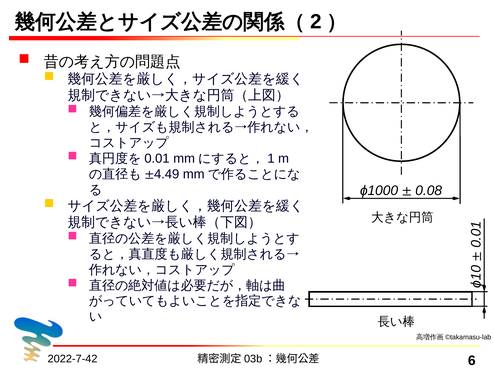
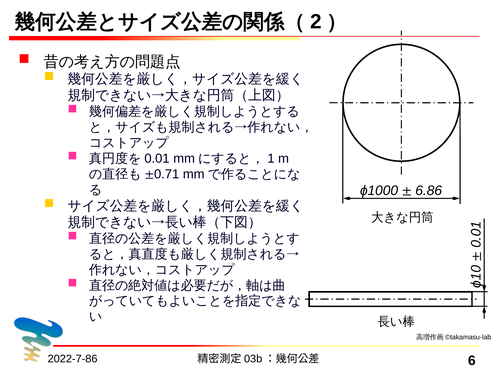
4.49: 4.49 -> 0.71 (167, 174)
0.08: 0.08 -> 6.86 (429, 190)
2022-7-42: 2022-7-42 -> 2022-7-86 (73, 358)
